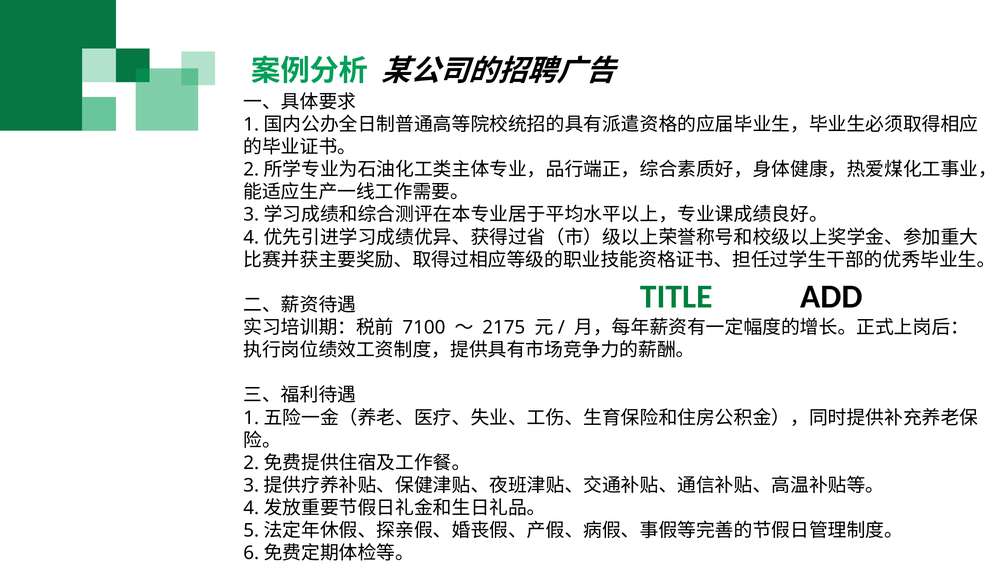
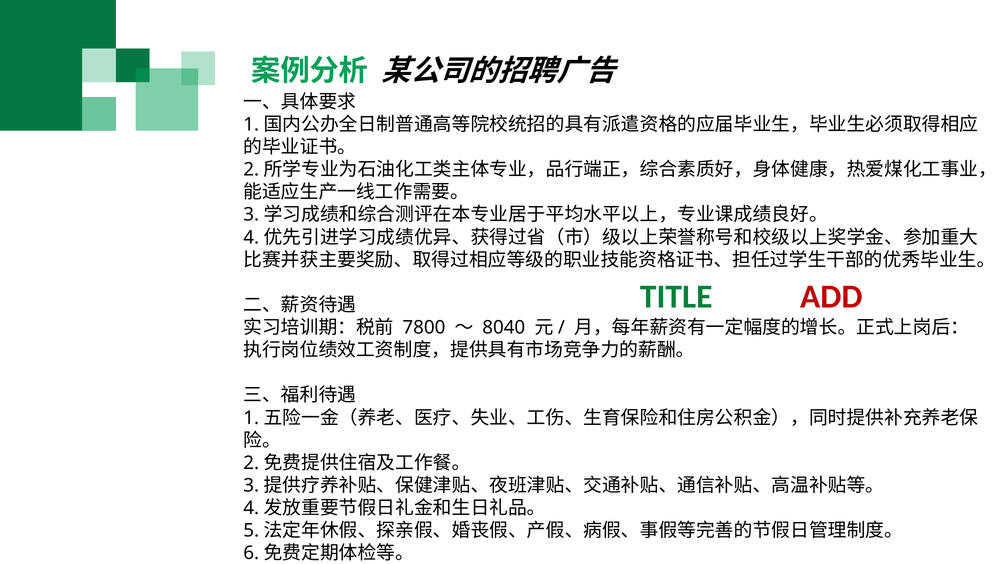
ADD colour: black -> red (831, 297)
7100: 7100 -> 7800 (424, 328)
2175: 2175 -> 8040 (504, 328)
